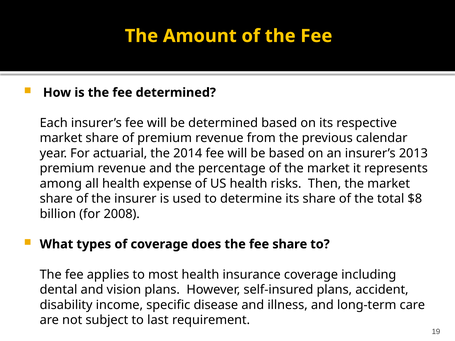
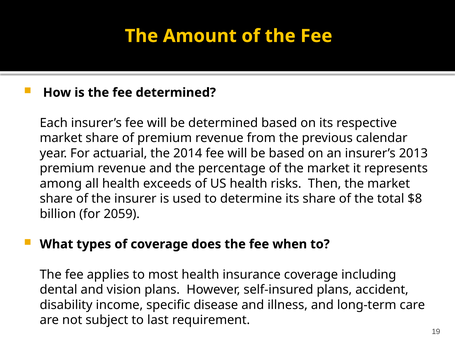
expense: expense -> exceeds (167, 184)
2008: 2008 -> 2059 (122, 214)
fee share: share -> when (290, 244)
